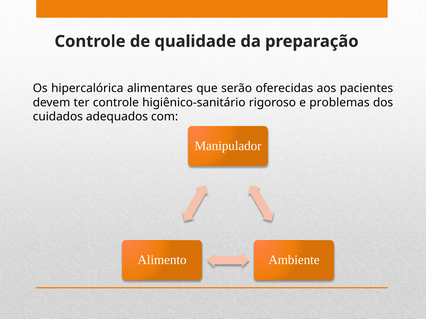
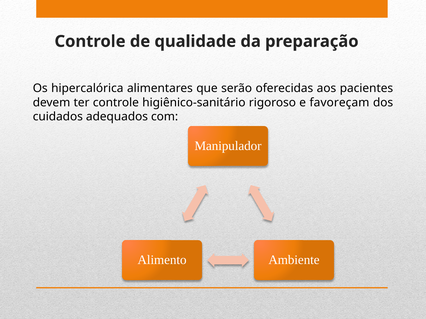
problemas: problemas -> favoreçam (339, 103)
